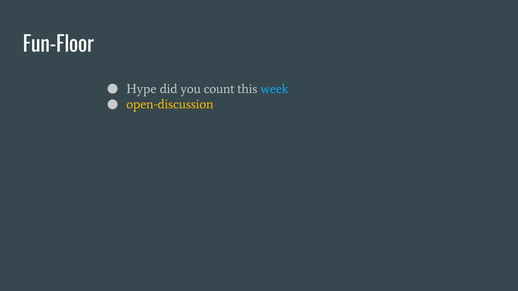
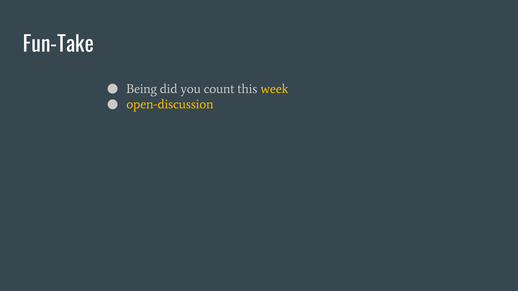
Fun-Floor: Fun-Floor -> Fun-Take (58, 45)
Hype: Hype -> Being (142, 89)
week colour: light blue -> yellow (274, 89)
